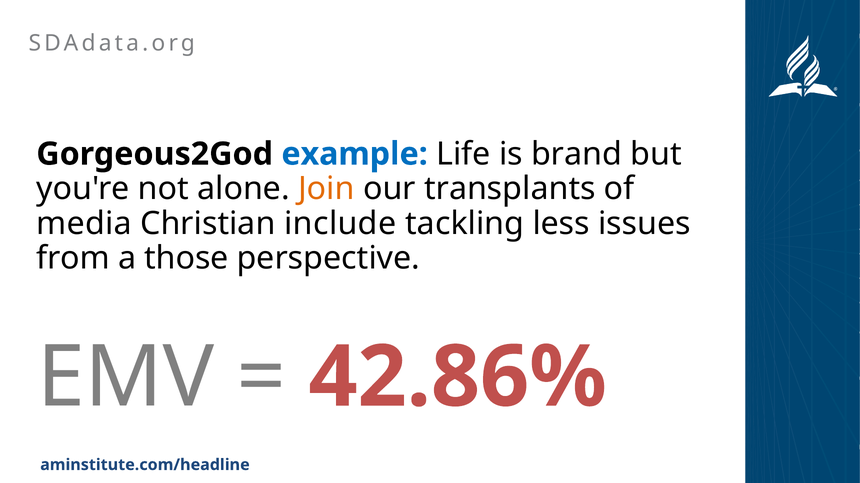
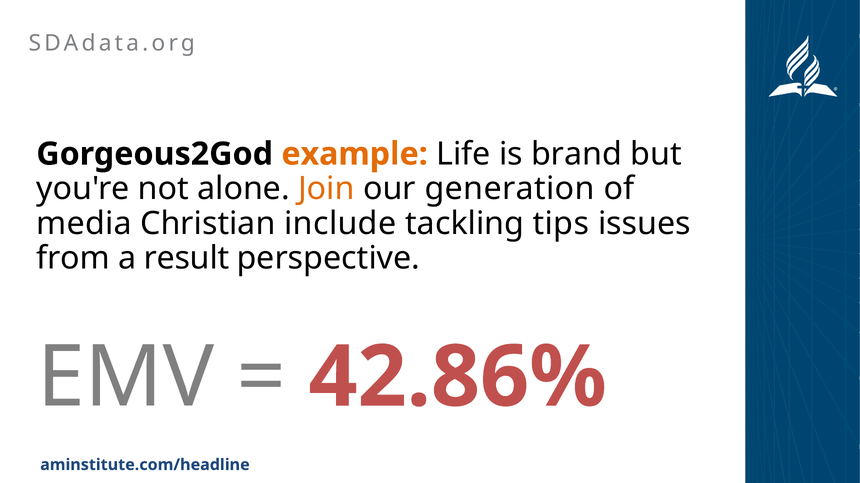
example colour: blue -> orange (355, 154)
transplants: transplants -> generation (510, 189)
less: less -> tips (561, 224)
those: those -> result (187, 259)
